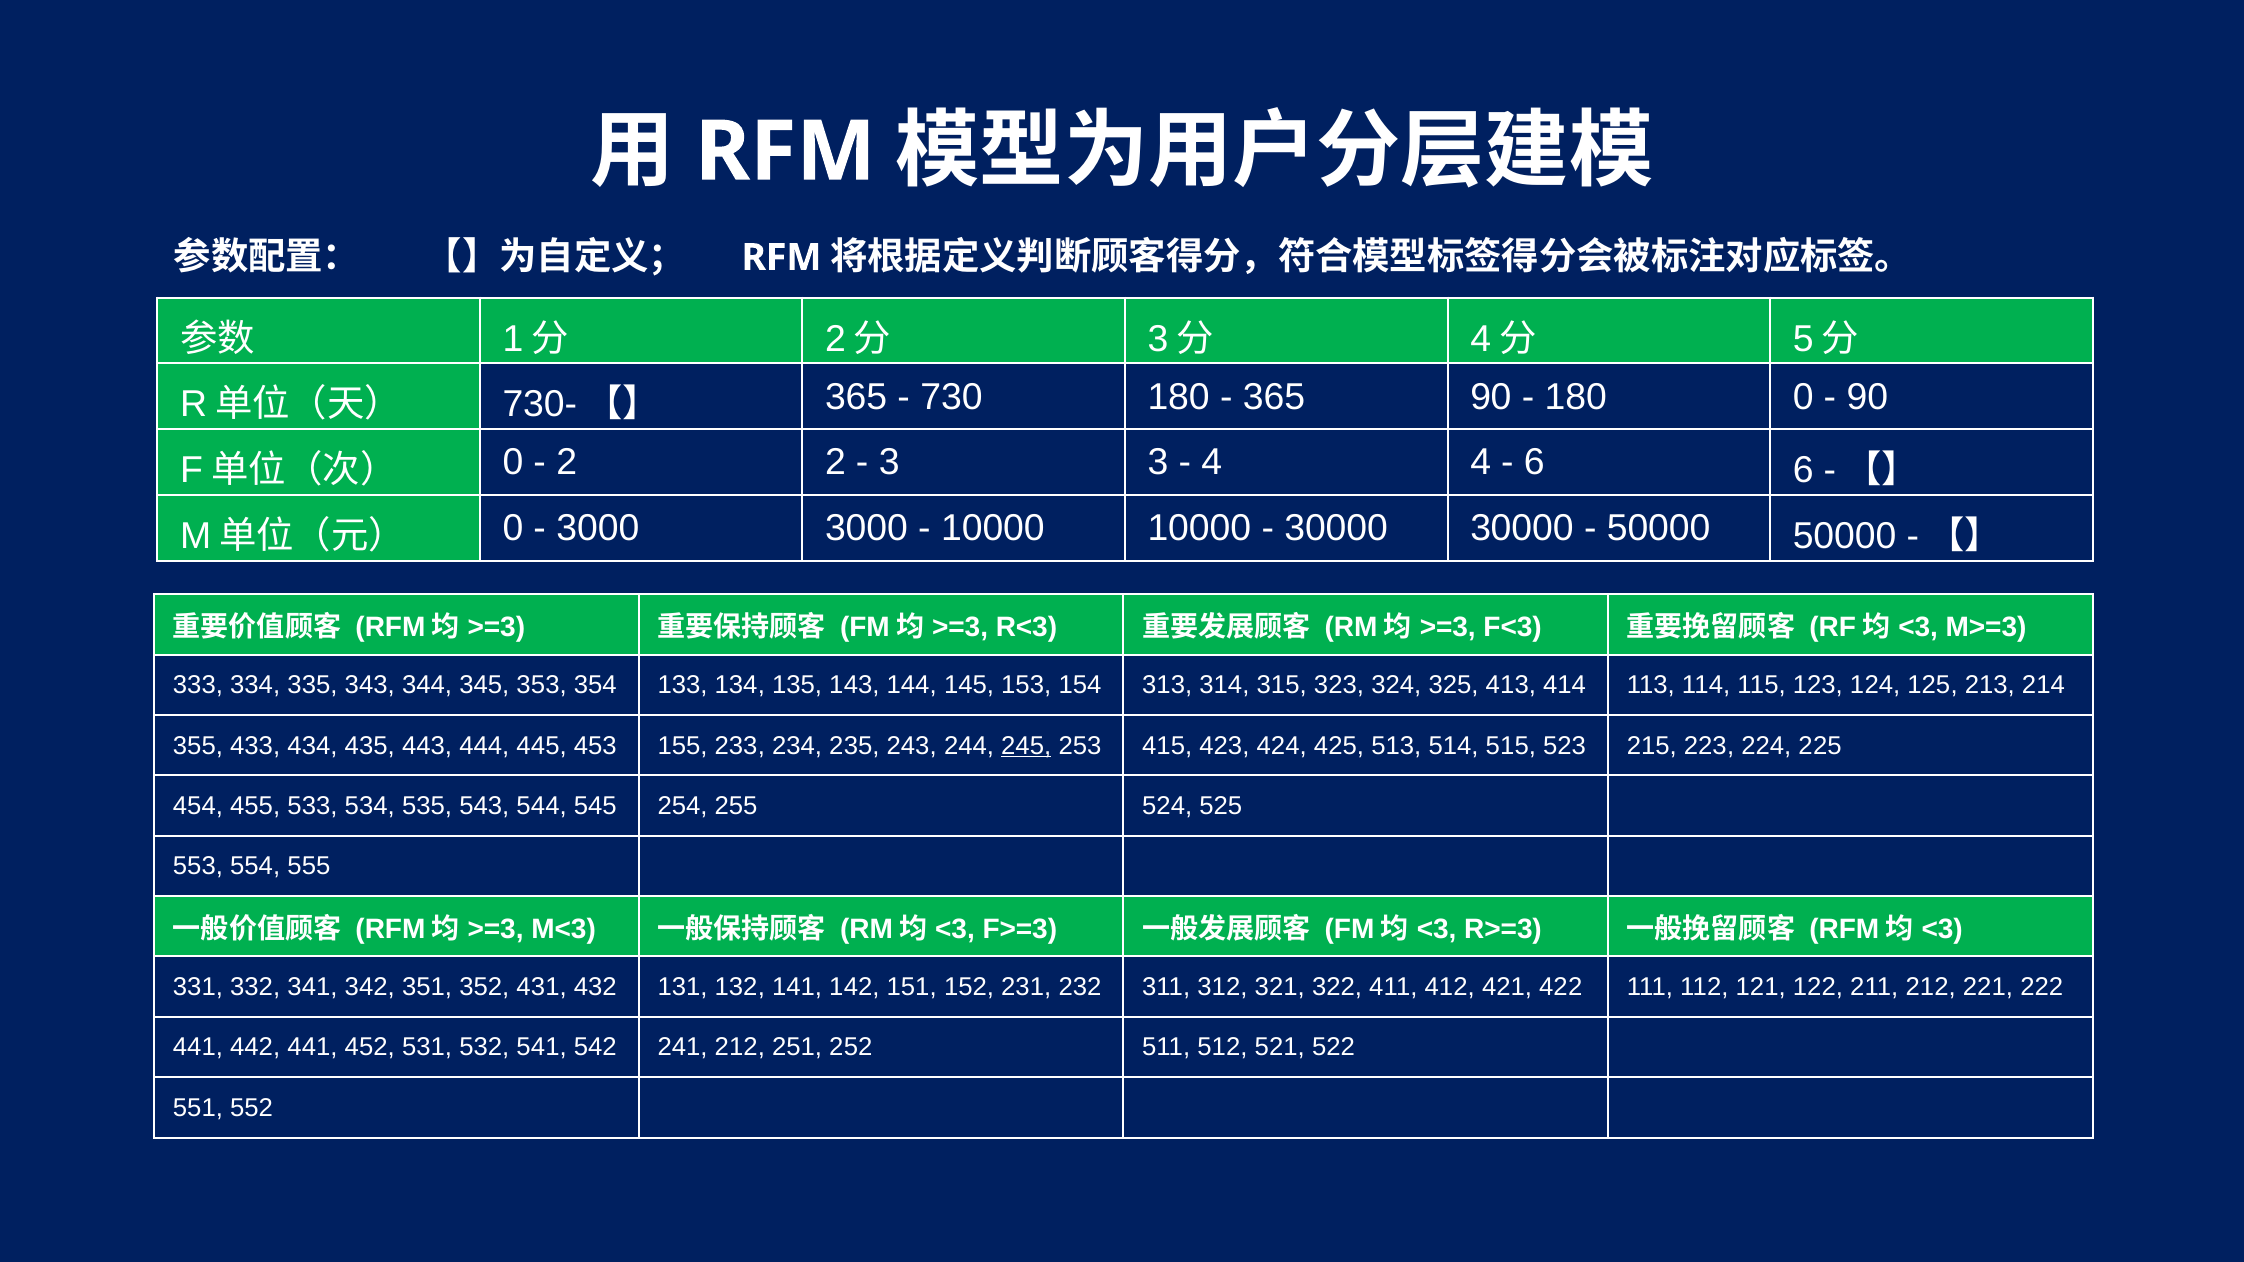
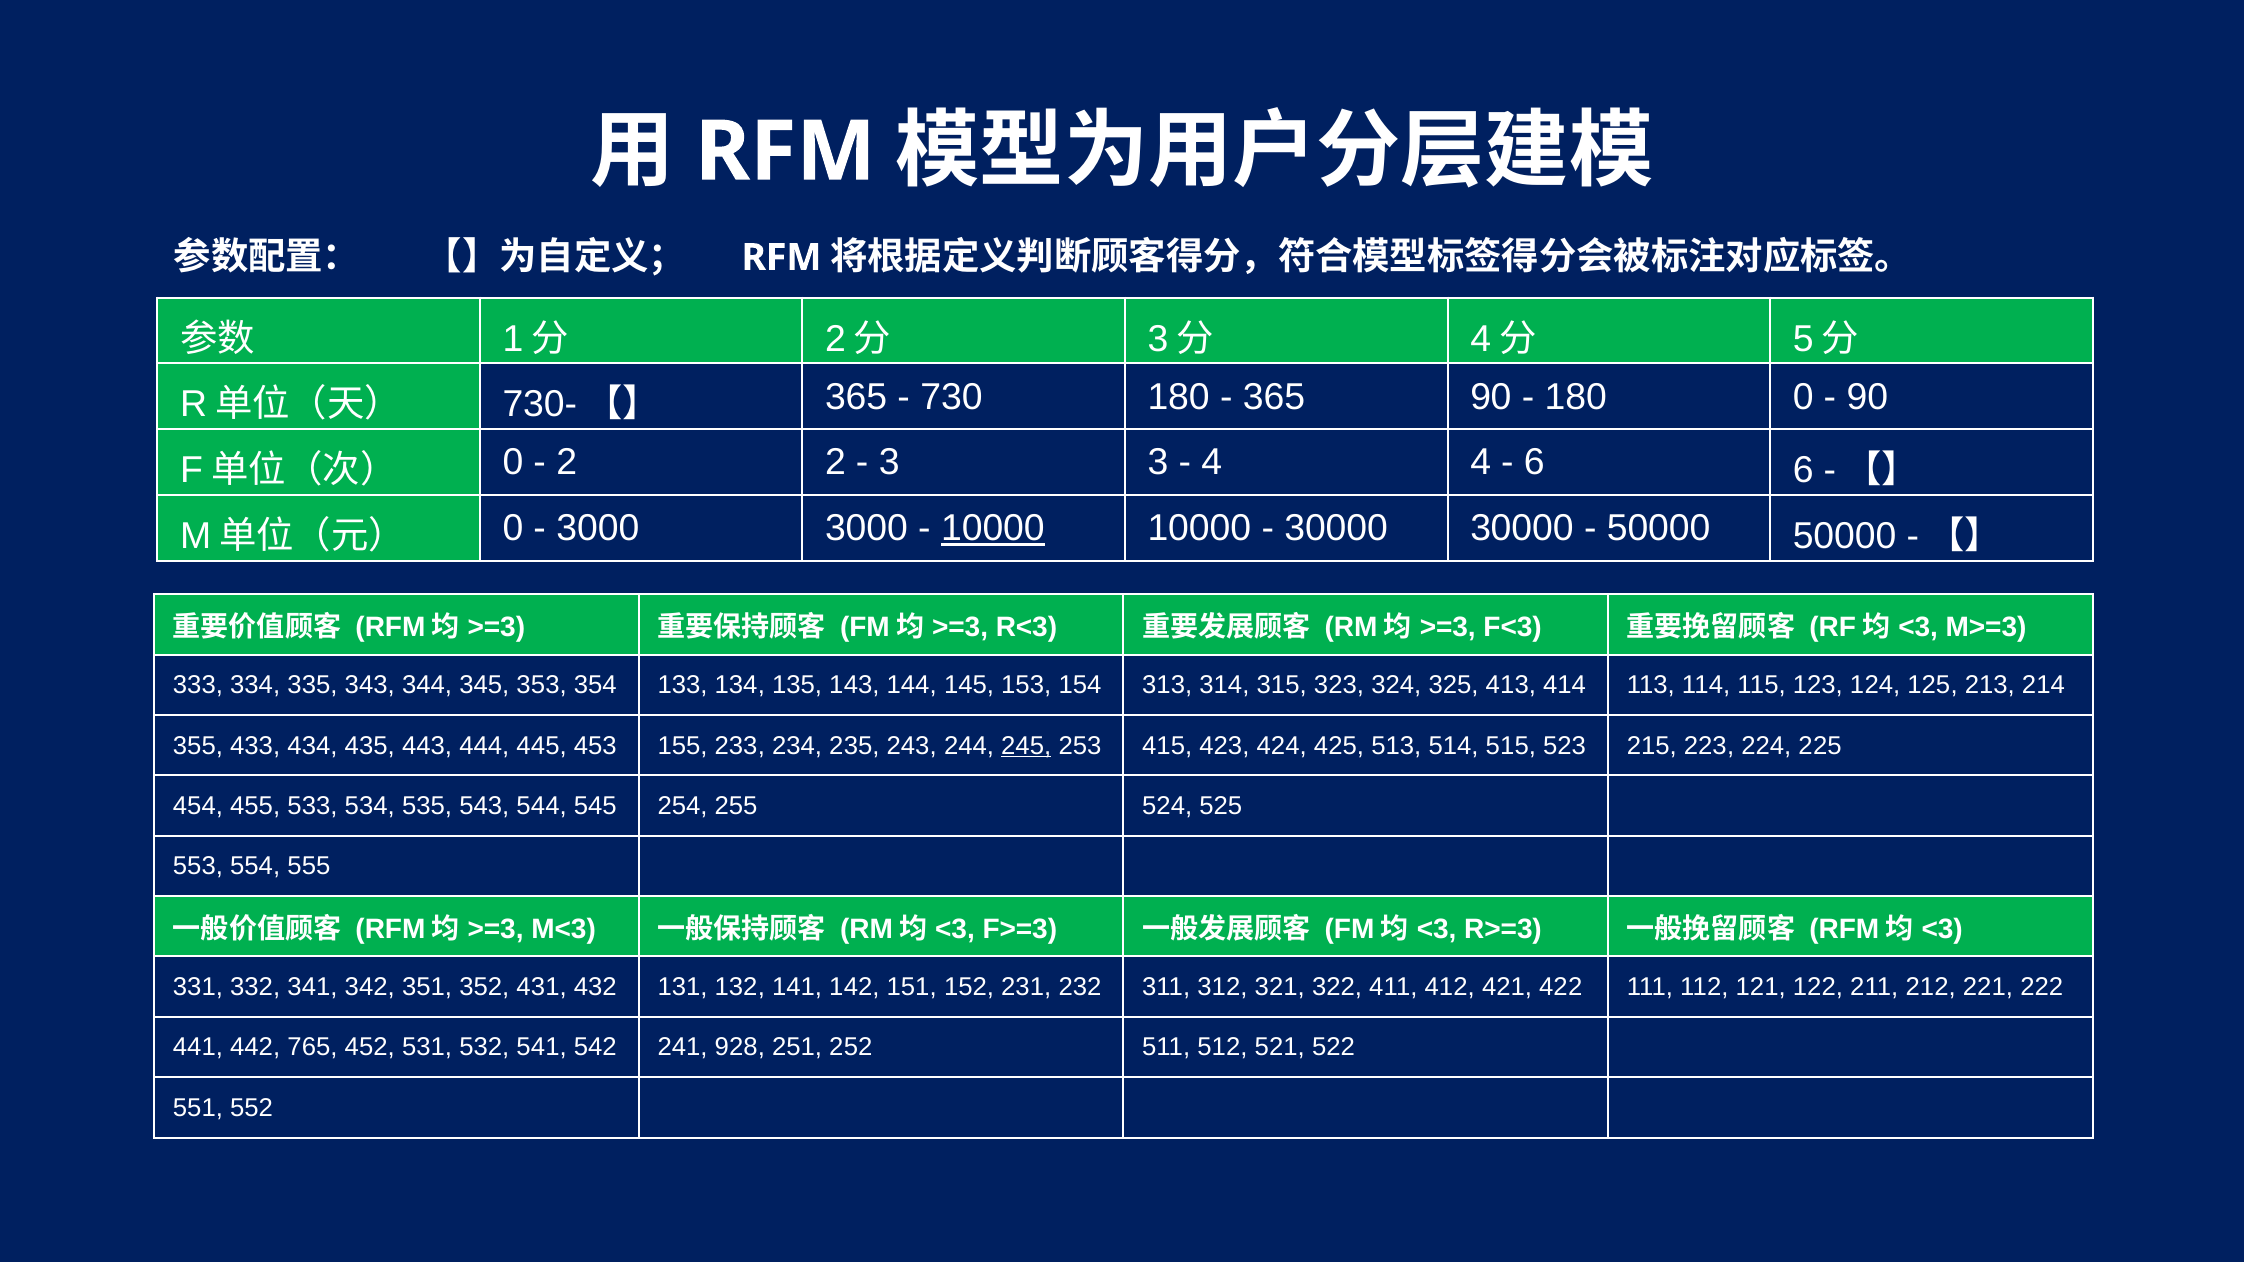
10000 underline: none -> present (993, 529)
442 441: 441 -> 765 (312, 1048)
241 212: 212 -> 928 (740, 1048)
